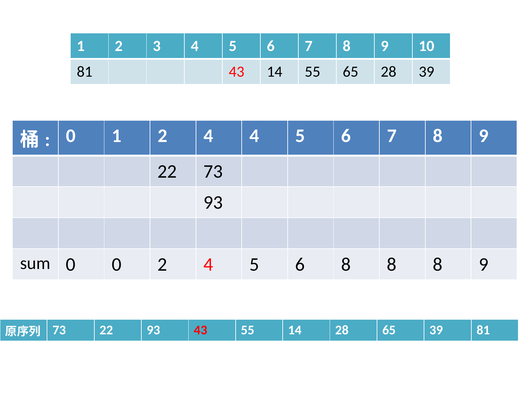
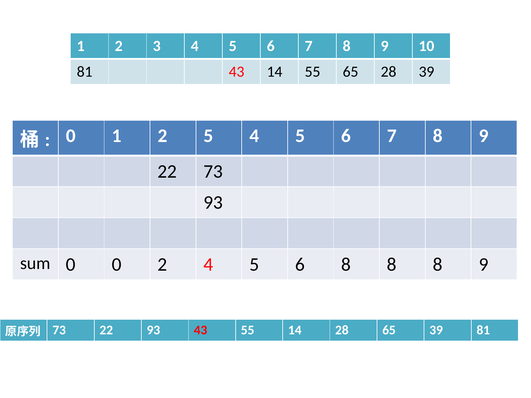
1 2 4: 4 -> 5 (208, 136)
